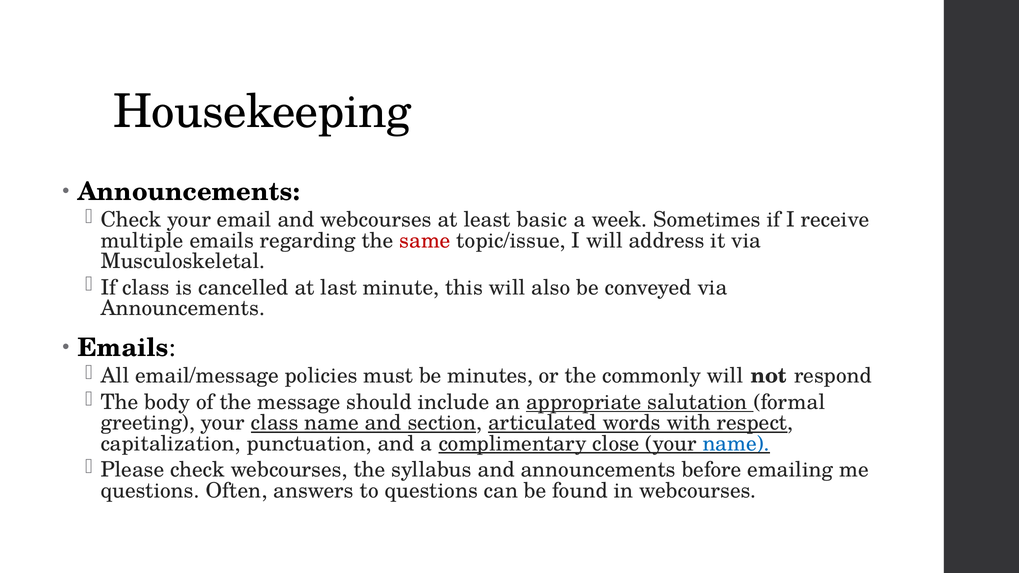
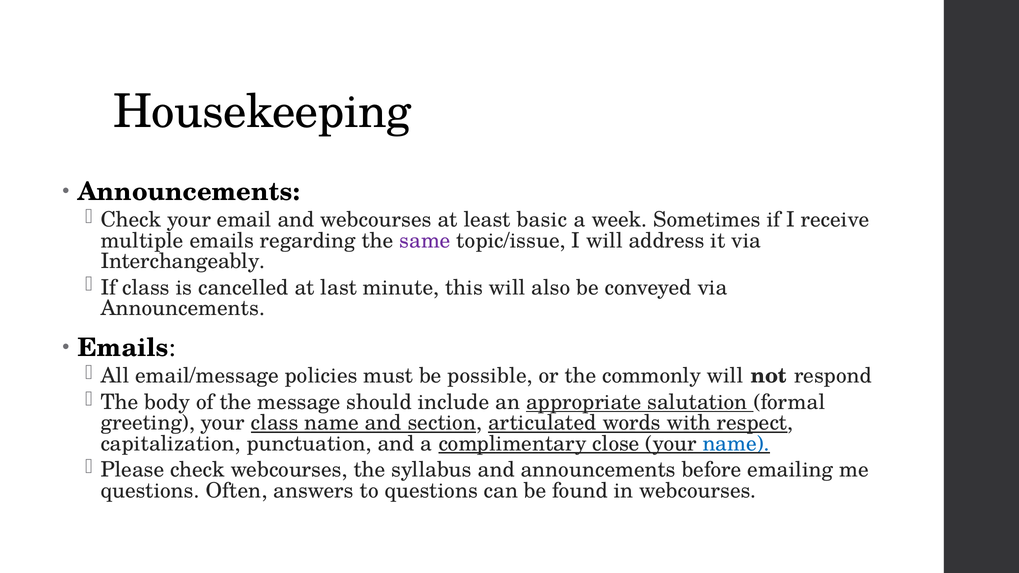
same colour: red -> purple (425, 241)
Musculoskeletal: Musculoskeletal -> Interchangeably (183, 261)
minutes: minutes -> possible (490, 376)
